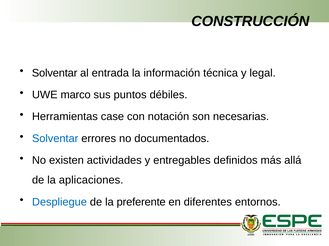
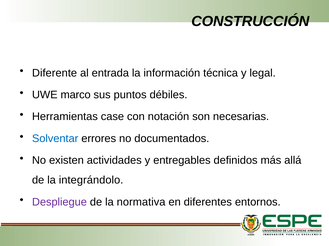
Solventar: Solventar -> Diferente (55, 73)
aplicaciones: aplicaciones -> integrándolo (91, 181)
Despliegue colour: blue -> purple (59, 203)
preferente: preferente -> normativa (141, 203)
